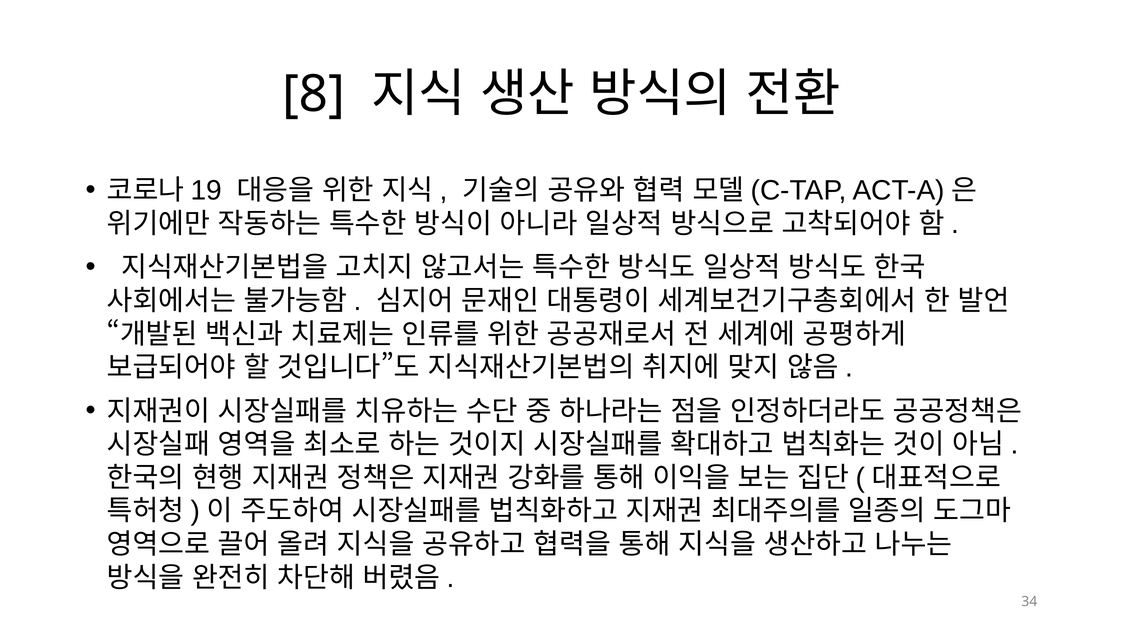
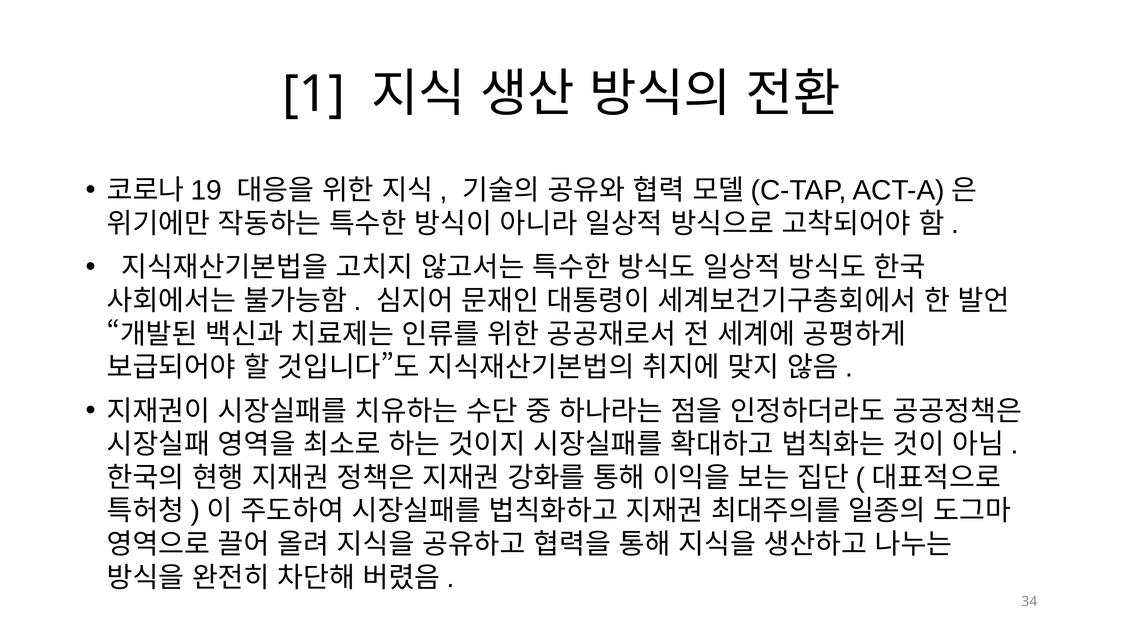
8: 8 -> 1 (314, 94)
